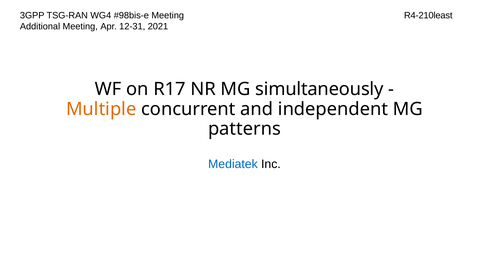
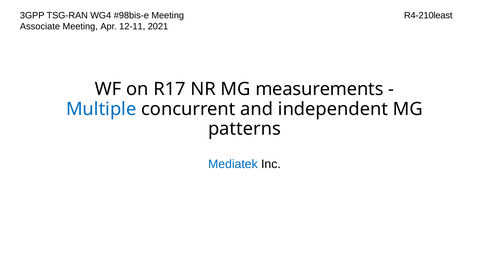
Additional: Additional -> Associate (40, 27)
12-31: 12-31 -> 12-11 (132, 27)
simultaneously: simultaneously -> measurements (319, 89)
Multiple colour: orange -> blue (101, 109)
